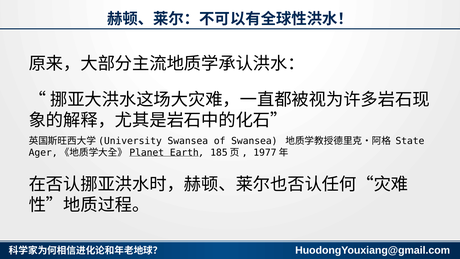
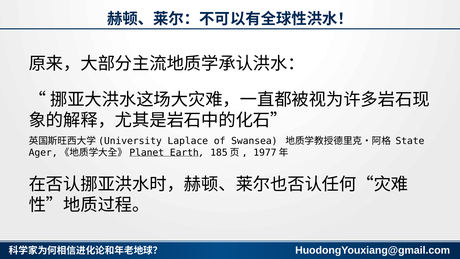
Swansea: Swansea -> Laplace (188, 141)
